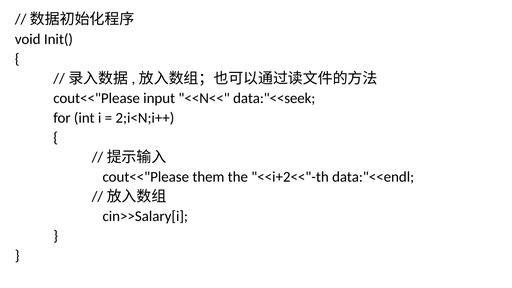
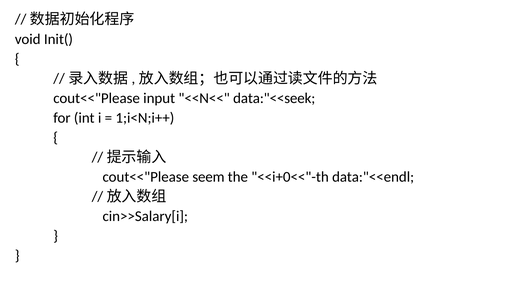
2;i<N;i++: 2;i<N;i++ -> 1;i<N;i++ (145, 118)
them: them -> seem (208, 177)
<<i+2<<"-th: <<i+2<<"-th -> <<i+0<<"-th (290, 177)
